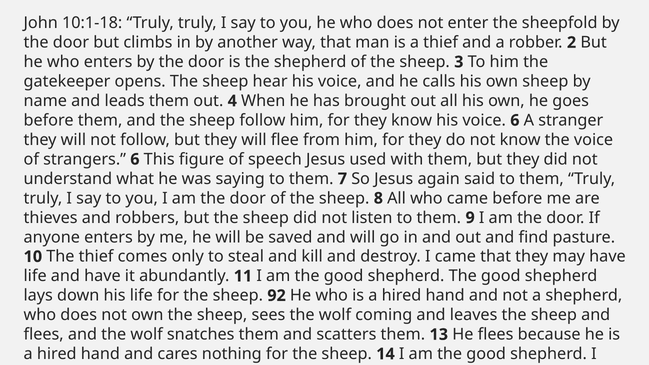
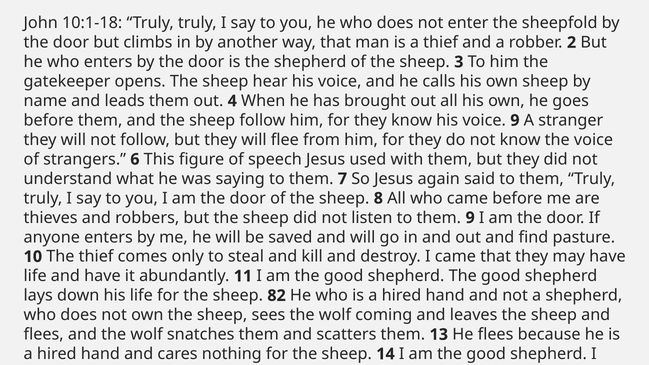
voice 6: 6 -> 9 (515, 120)
92: 92 -> 82 (277, 296)
